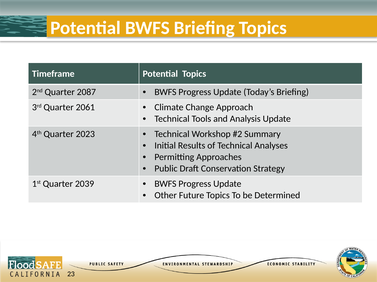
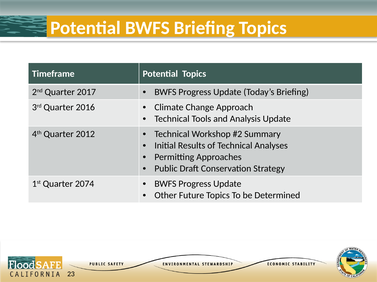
2087: 2087 -> 2017 (86, 92)
2061: 2061 -> 2016 (85, 108)
2023: 2023 -> 2012 (85, 134)
2039: 2039 -> 2074 (85, 184)
